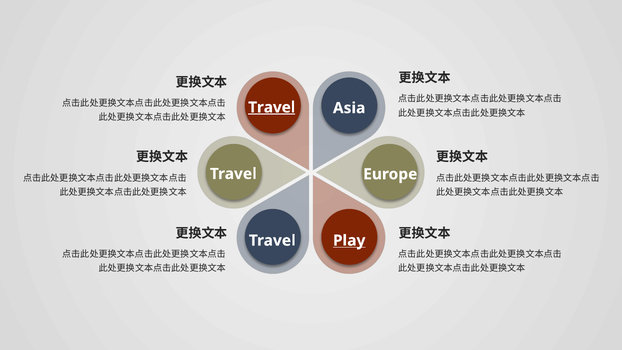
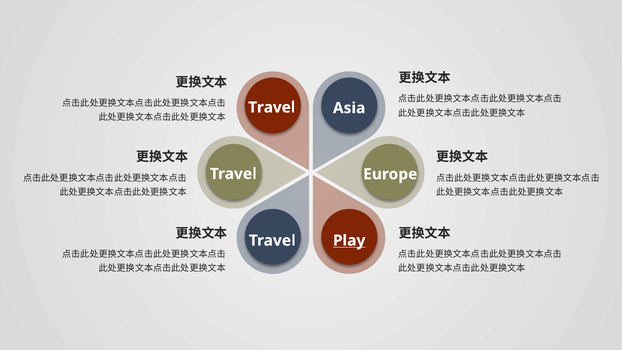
Travel underline: present -> none (272, 107)
